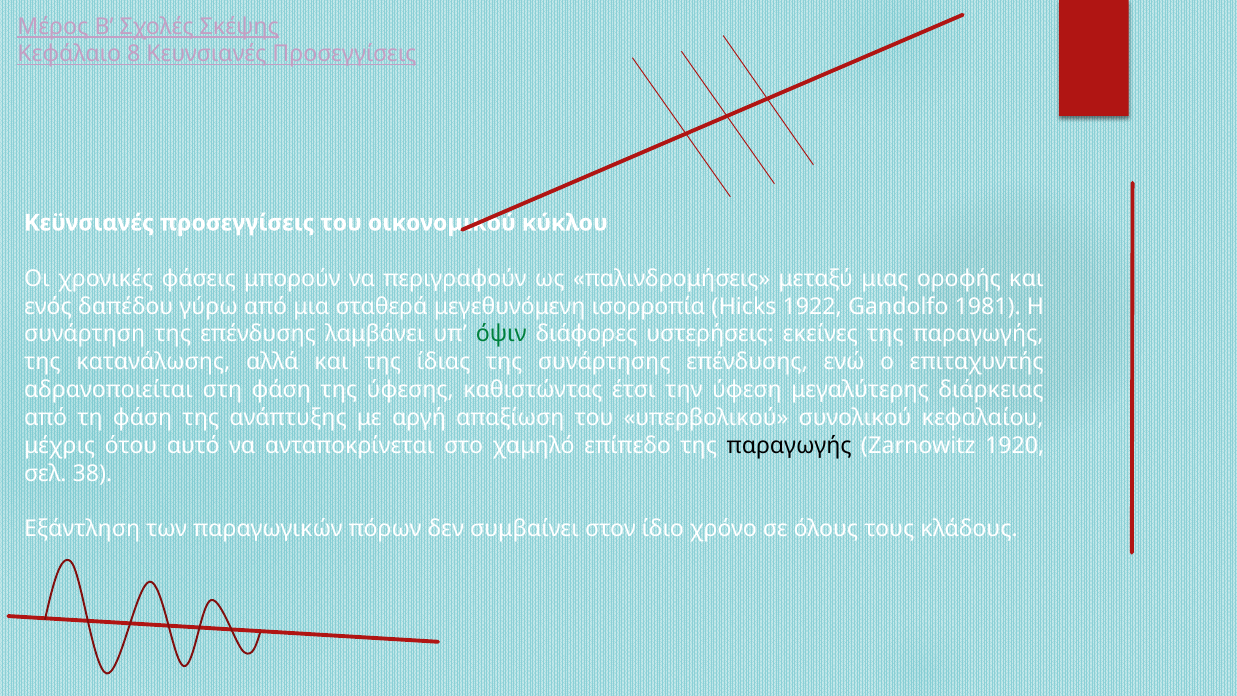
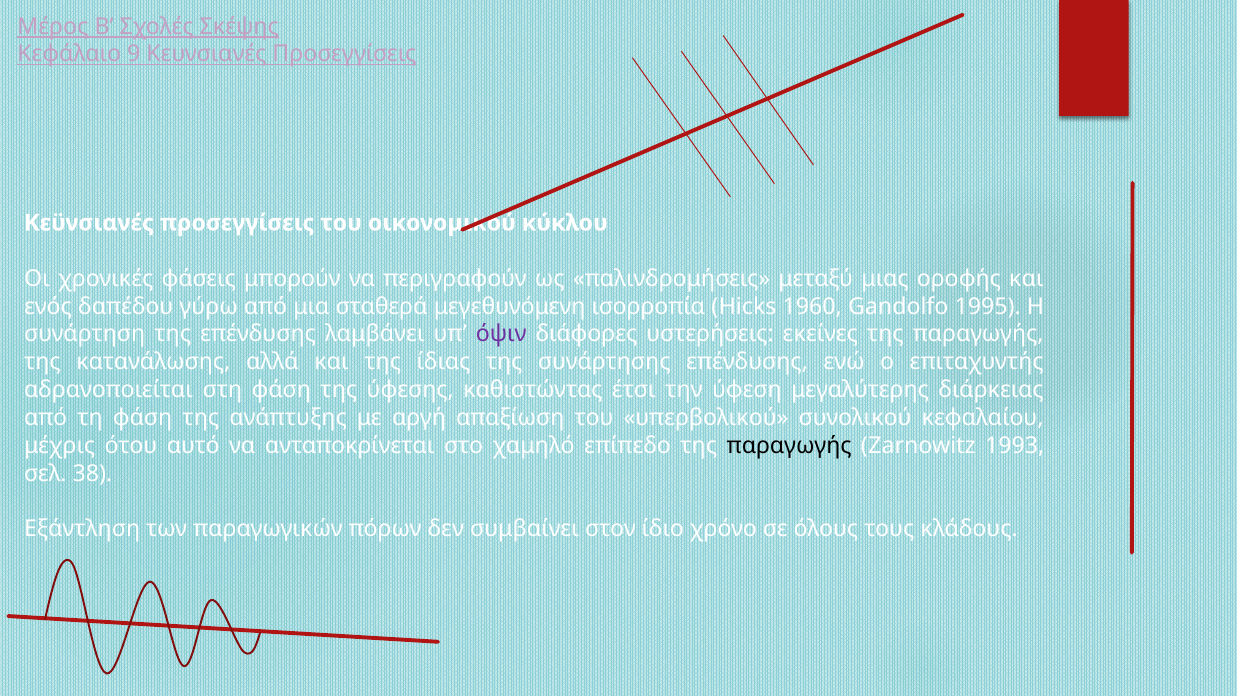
8: 8 -> 9 (134, 54)
1922: 1922 -> 1960 (812, 306)
1981: 1981 -> 1995 (988, 306)
όψιν colour: green -> purple (501, 334)
1920: 1920 -> 1993 (1015, 445)
